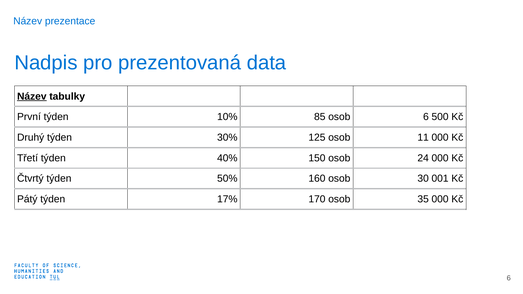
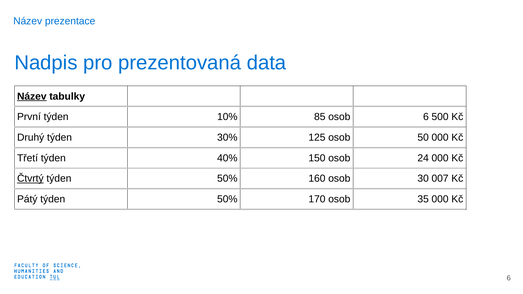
11: 11 -> 50 (423, 138)
Čtvrtý underline: none -> present (30, 179)
001: 001 -> 007 (440, 179)
Pátý týden 17%: 17% -> 50% (227, 199)
